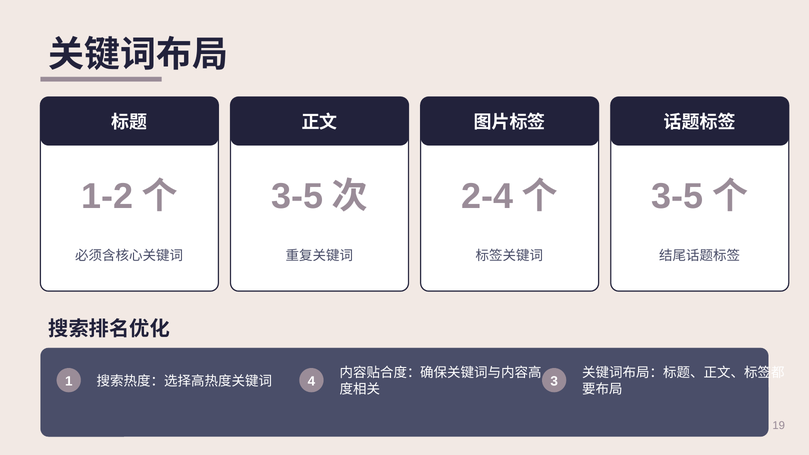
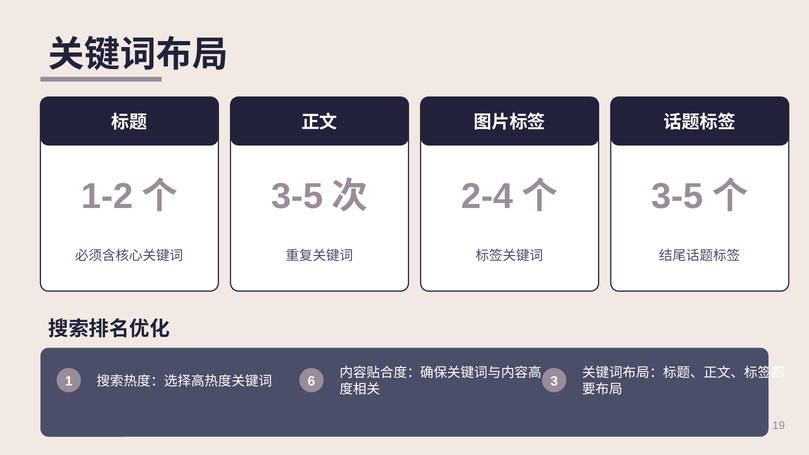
4: 4 -> 6 (311, 381)
